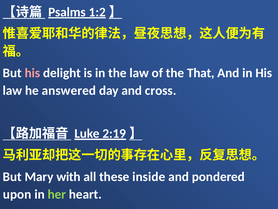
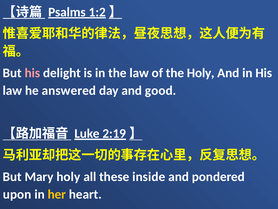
the That: That -> Holy (201, 73)
cross: cross -> good (161, 90)
Mary with: with -> holy (68, 176)
her colour: light green -> yellow (57, 194)
